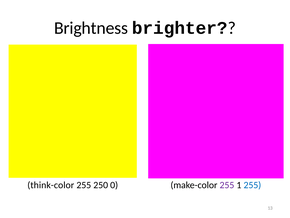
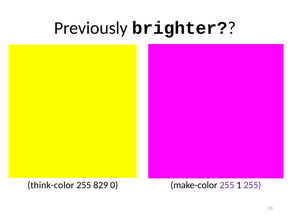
Brightness: Brightness -> Previously (91, 28)
250: 250 -> 829 (101, 185)
255 colour: blue -> purple (252, 185)
